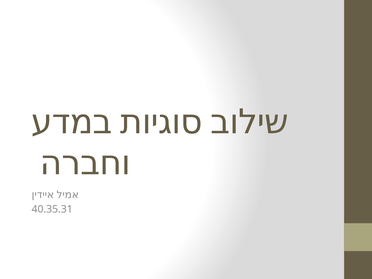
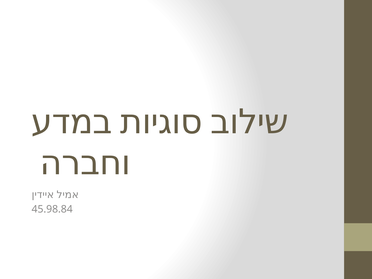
40.35.31: 40.35.31 -> 45.98.84 (52, 209)
